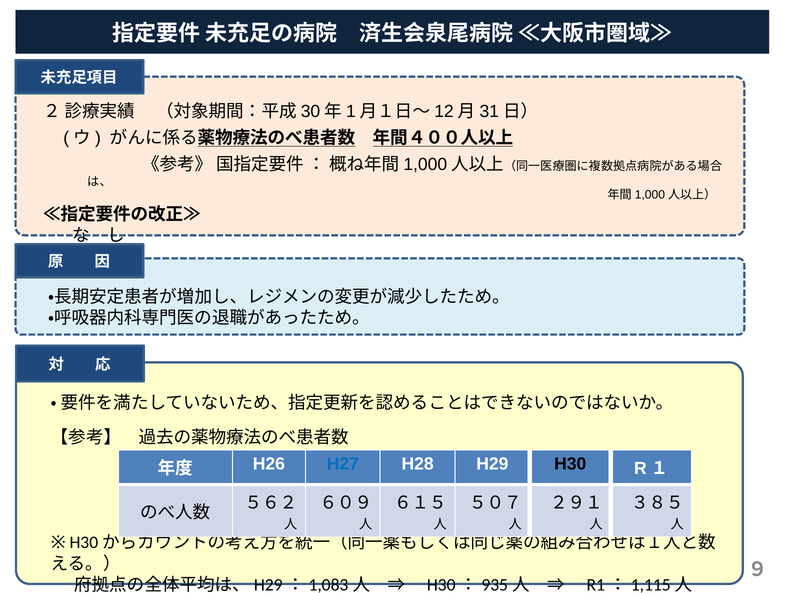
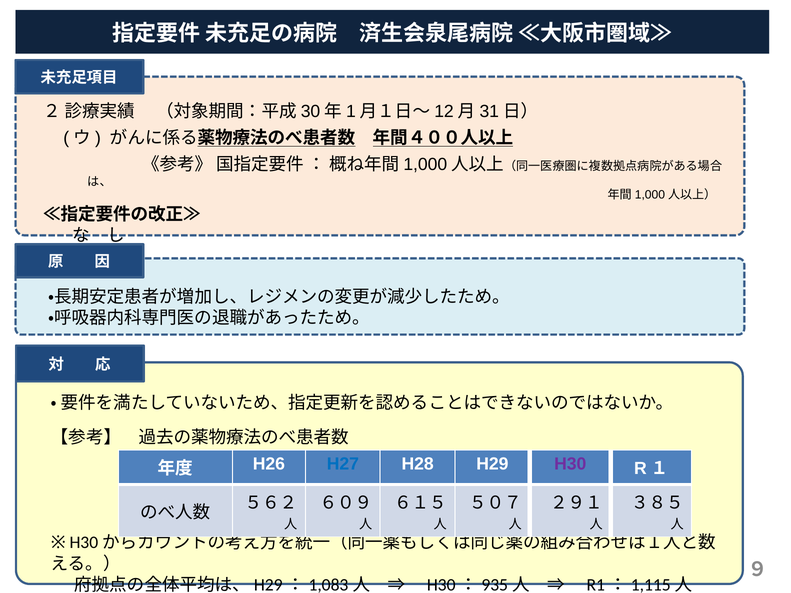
H30 colour: black -> purple (570, 464)
